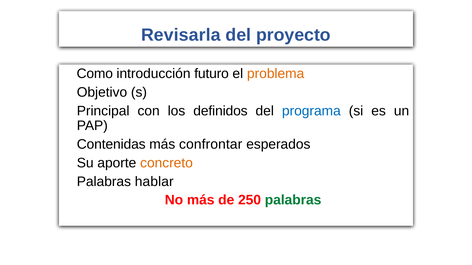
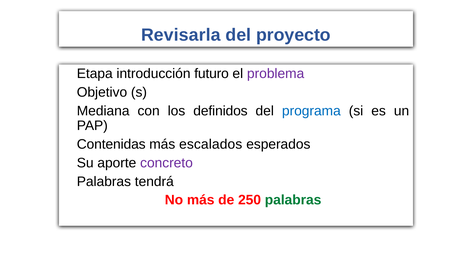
Como: Como -> Etapa (95, 74)
problema colour: orange -> purple (276, 74)
Principal: Principal -> Mediana (103, 111)
confrontar: confrontar -> escalados (211, 145)
concreto colour: orange -> purple (166, 163)
hablar: hablar -> tendrá (154, 182)
